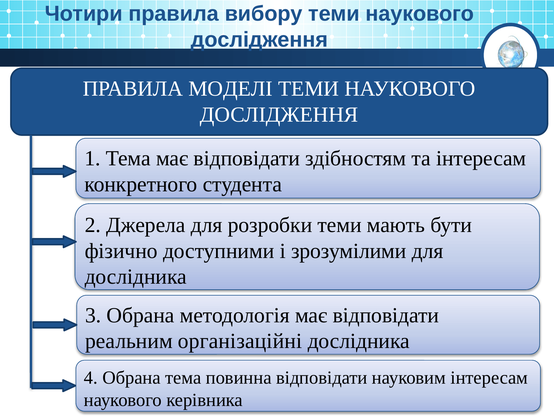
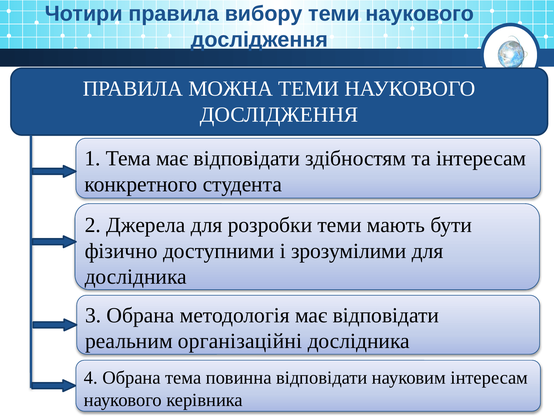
МОДЕЛІ: МОДЕЛІ -> МОЖНА (231, 89)
